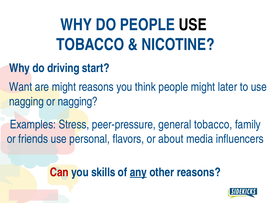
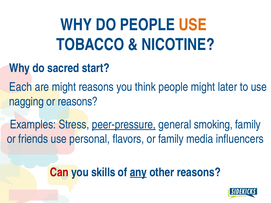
USE colour: black -> orange (193, 25)
driving: driving -> sacred (63, 68)
Want: Want -> Each (21, 87)
or nagging: nagging -> reasons (78, 102)
peer-pressure underline: none -> present (124, 125)
general tobacco: tobacco -> smoking (213, 125)
or about: about -> family (171, 139)
